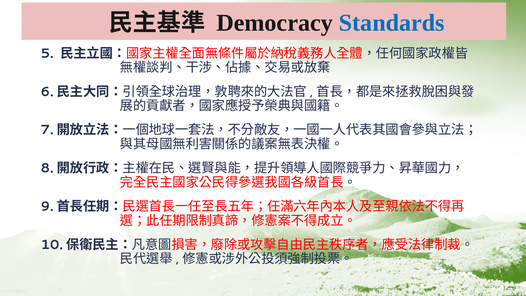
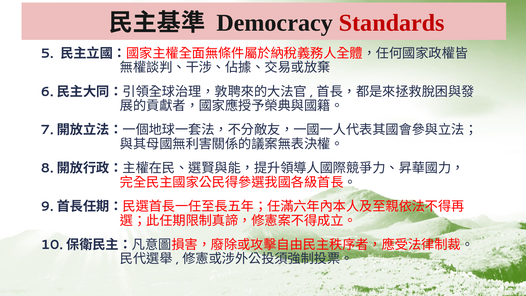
Standards colour: blue -> red (392, 23)
